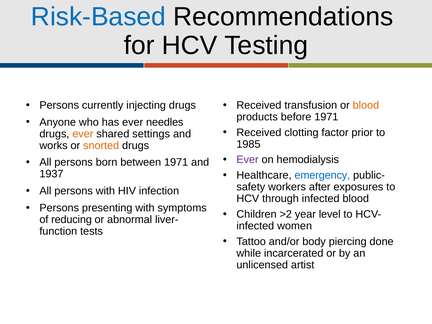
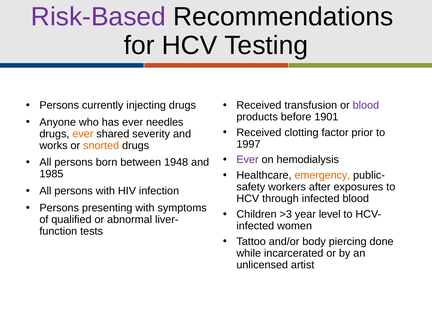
Risk-Based colour: blue -> purple (98, 17)
blood colour: orange -> purple (366, 105)
before 1971: 1971 -> 1901 (326, 117)
settings: settings -> severity (151, 134)
1985: 1985 -> 1997 (248, 144)
between 1971: 1971 -> 1948 (176, 162)
1937: 1937 -> 1985 (51, 174)
emergency colour: blue -> orange (322, 175)
>2: >2 -> >3 (286, 214)
reducing: reducing -> qualified (71, 220)
